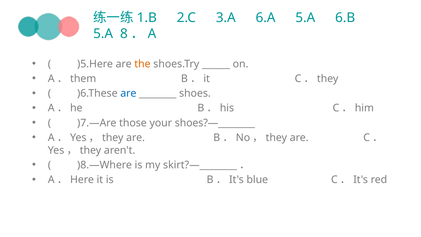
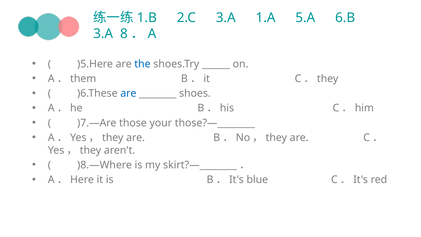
6.A: 6.A -> 1.A (266, 18)
5.A: 5.A -> 3.A (103, 34)
the colour: orange -> blue (142, 64)
shoes?—________: shoes?—________ -> those?—________ (215, 123)
